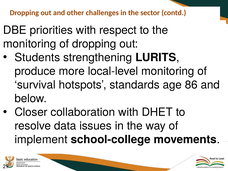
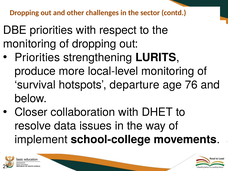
Students: Students -> Priorities (37, 57)
standards: standards -> departure (135, 85)
86: 86 -> 76 (191, 85)
